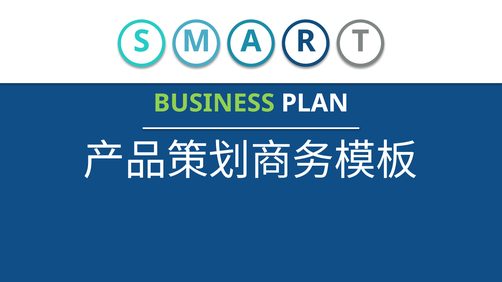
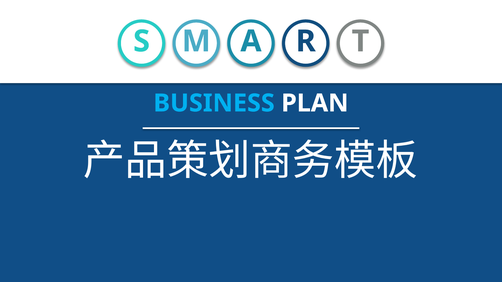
BUSINESS colour: light green -> light blue (214, 103)
